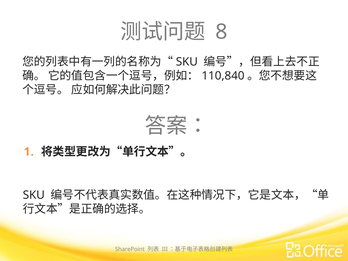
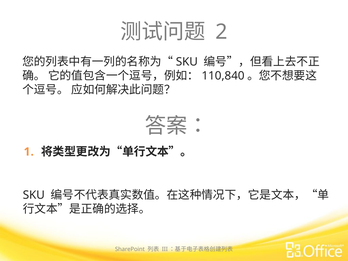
8: 8 -> 2 (222, 32)
